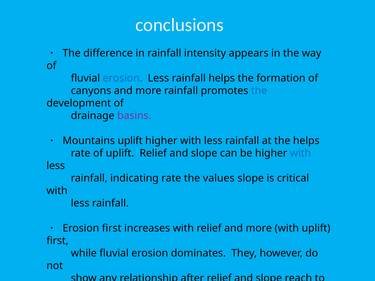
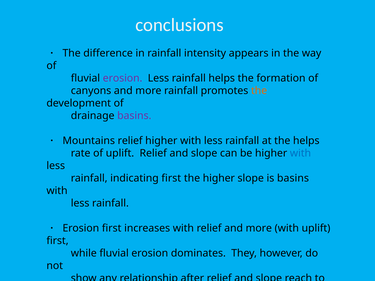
erosion colour: blue -> purple (123, 78)
the colour: blue -> orange (259, 91)
Mountains uplift: uplift -> relief (130, 141)
indicating rate: rate -> first (171, 178)
the values: values -> higher (219, 178)
is critical: critical -> basins (293, 178)
